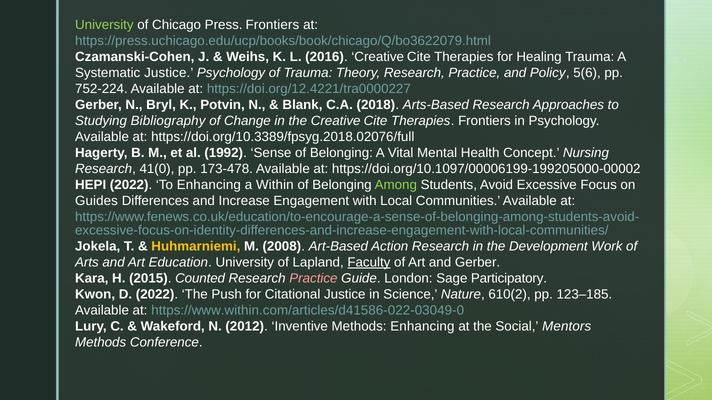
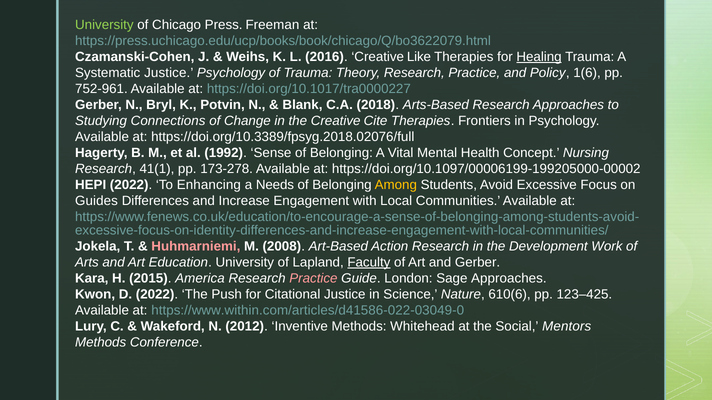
Press Frontiers: Frontiers -> Freeman (272, 25)
2016 Creative Cite: Cite -> Like (419, 57)
Healing underline: none -> present (539, 57)
5(6: 5(6 -> 1(6 (587, 73)
752-224: 752-224 -> 752-961 (101, 89)
https://doi.org/12.4221/tra0000227: https://doi.org/12.4221/tra0000227 -> https://doi.org/10.1017/tra0000227 (309, 89)
Bibliography: Bibliography -> Connections (168, 121)
41(0: 41(0 -> 41(1 (157, 169)
173-478: 173-478 -> 173-278 (227, 169)
Within: Within -> Needs (275, 185)
Among colour: light green -> yellow (396, 185)
Huhmarniemi colour: yellow -> pink (196, 247)
Counted: Counted -> America (200, 279)
Sage Participatory: Participatory -> Approaches (509, 279)
610(2: 610(2 -> 610(6 (509, 295)
123–185: 123–185 -> 123–425 (584, 295)
Methods Enhancing: Enhancing -> Whitehead (422, 327)
